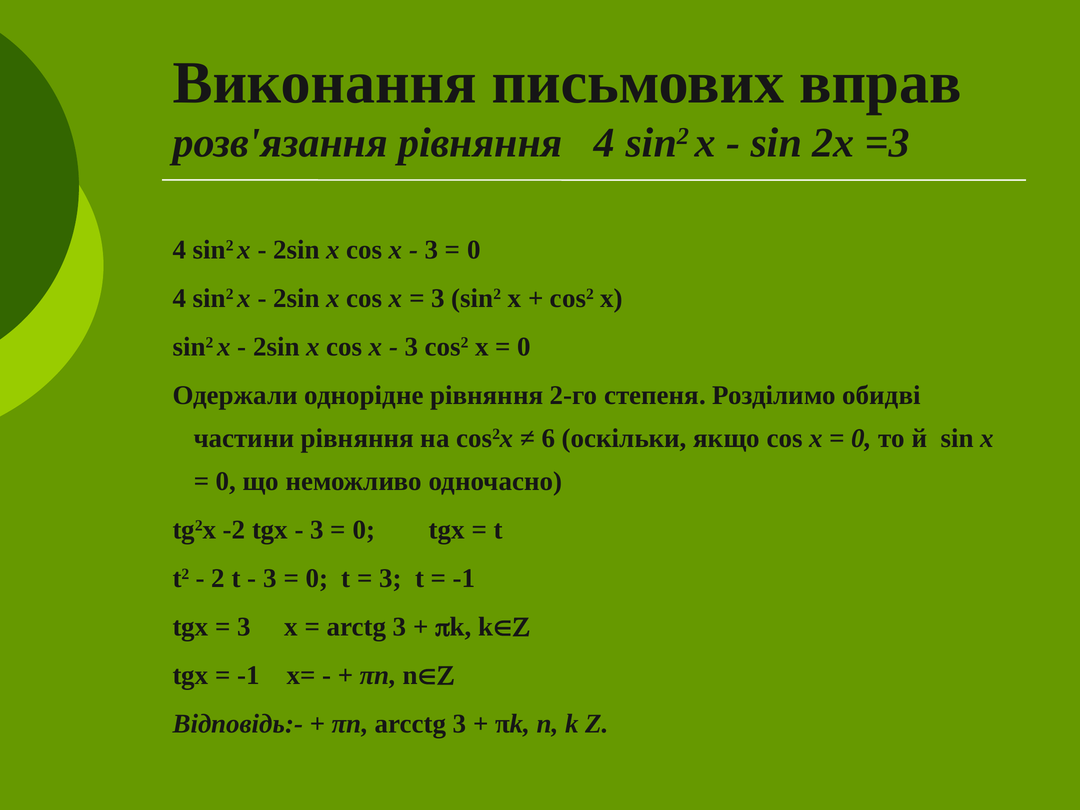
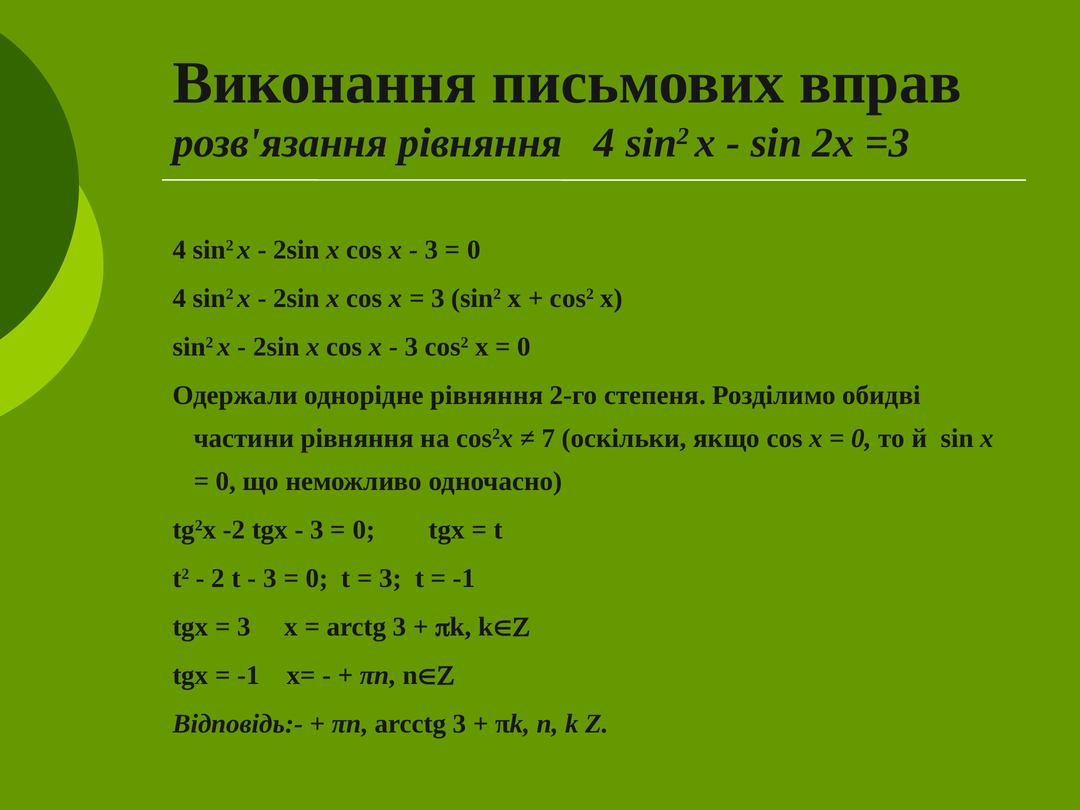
6: 6 -> 7 (549, 438)
